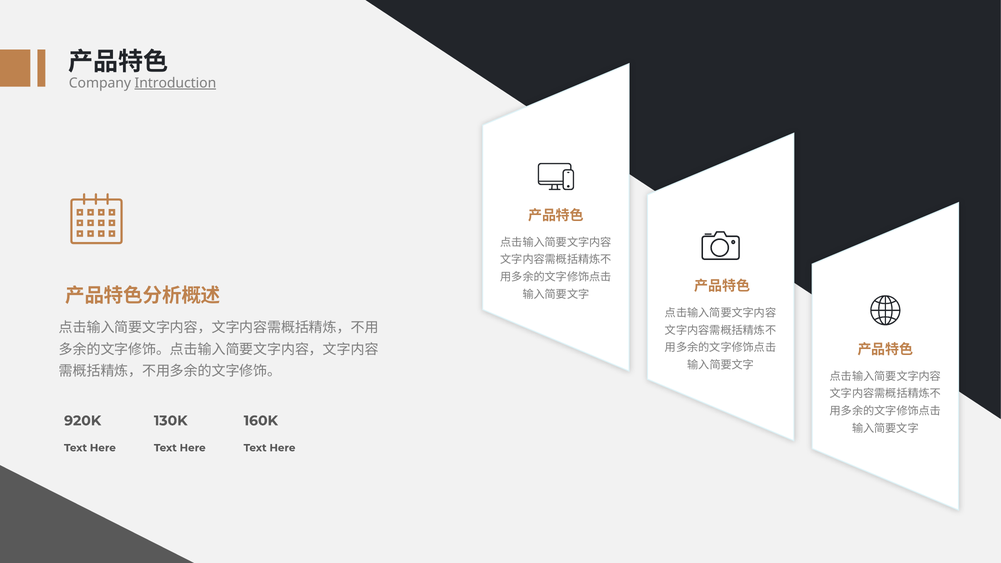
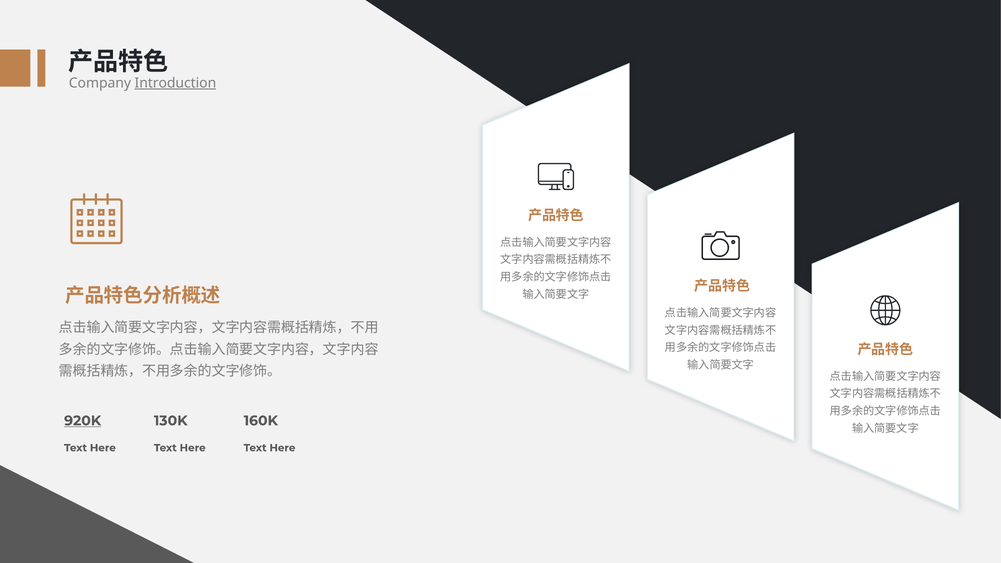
920K underline: none -> present (83, 421)
